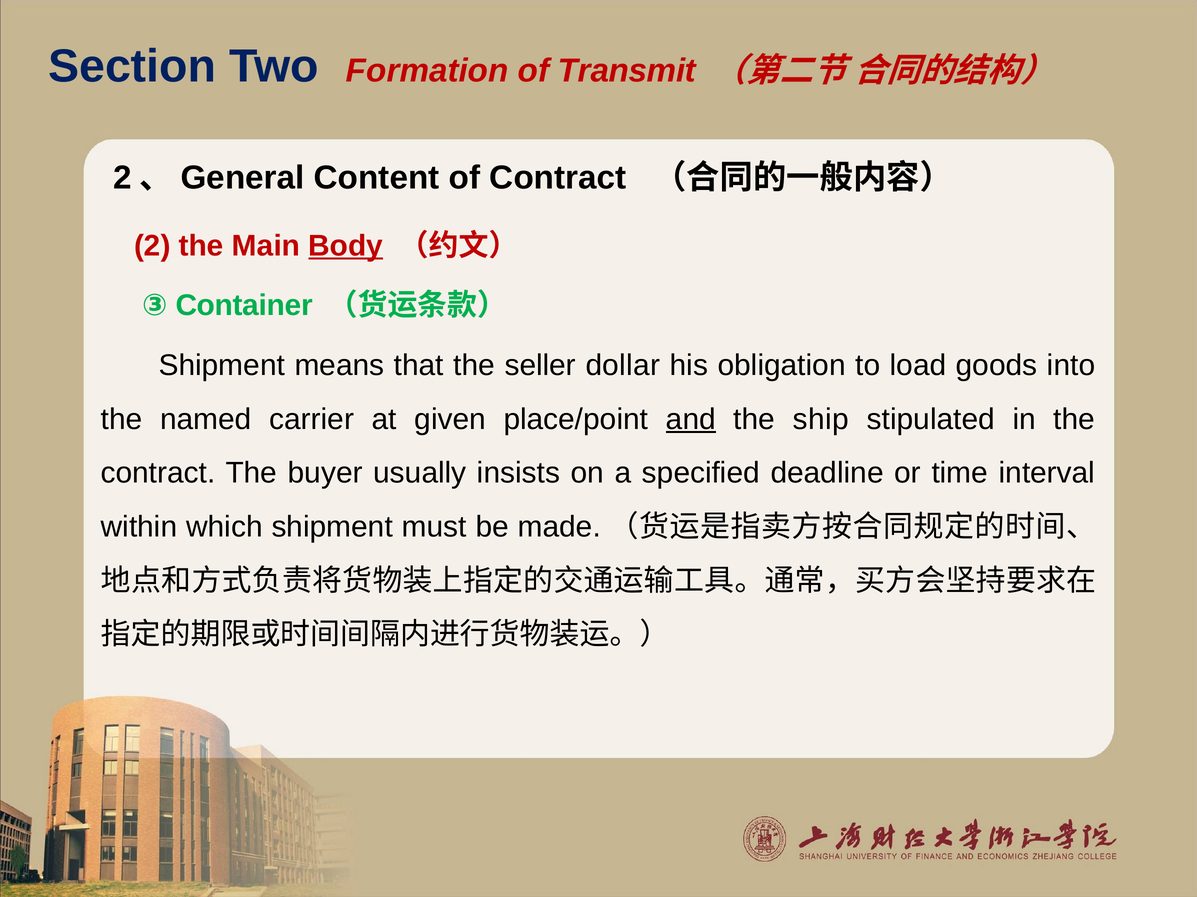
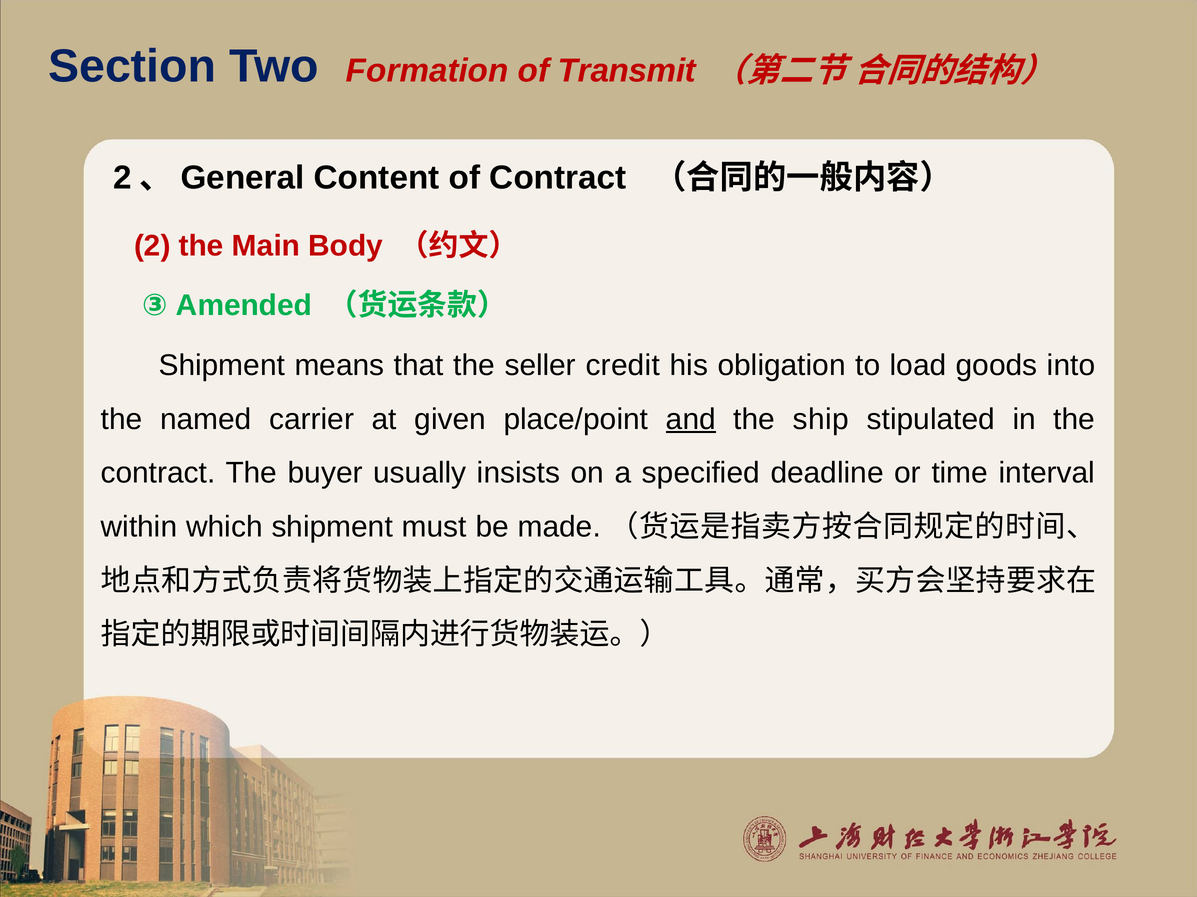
Body underline: present -> none (346, 246)
Container: Container -> Amended (244, 306)
dollar: dollar -> credit (623, 366)
